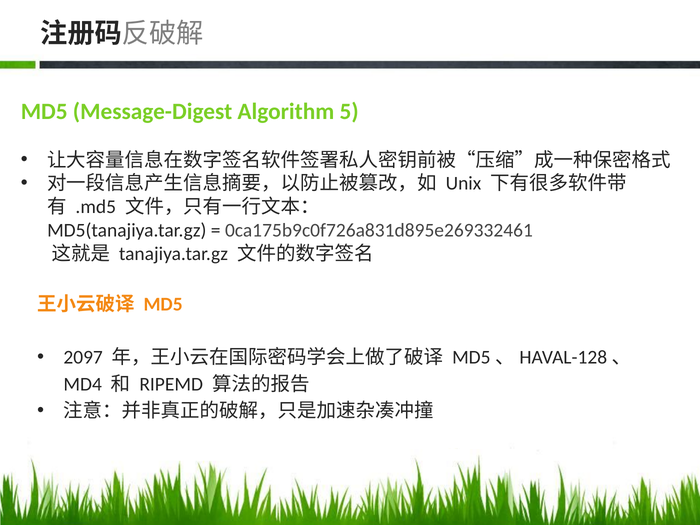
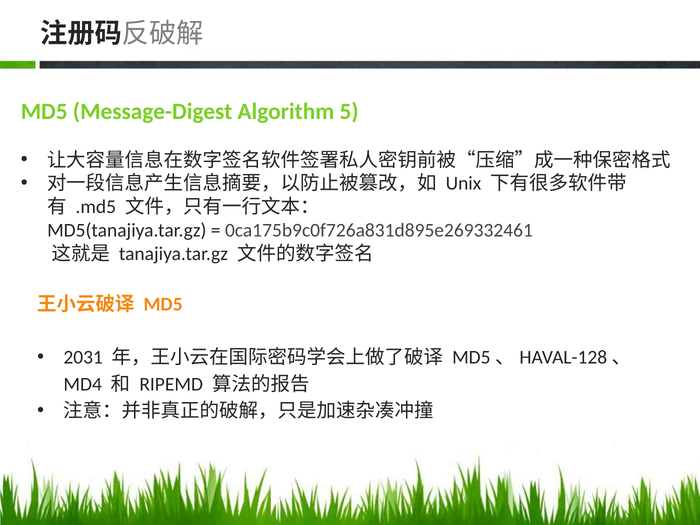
2097: 2097 -> 2031 (83, 358)
